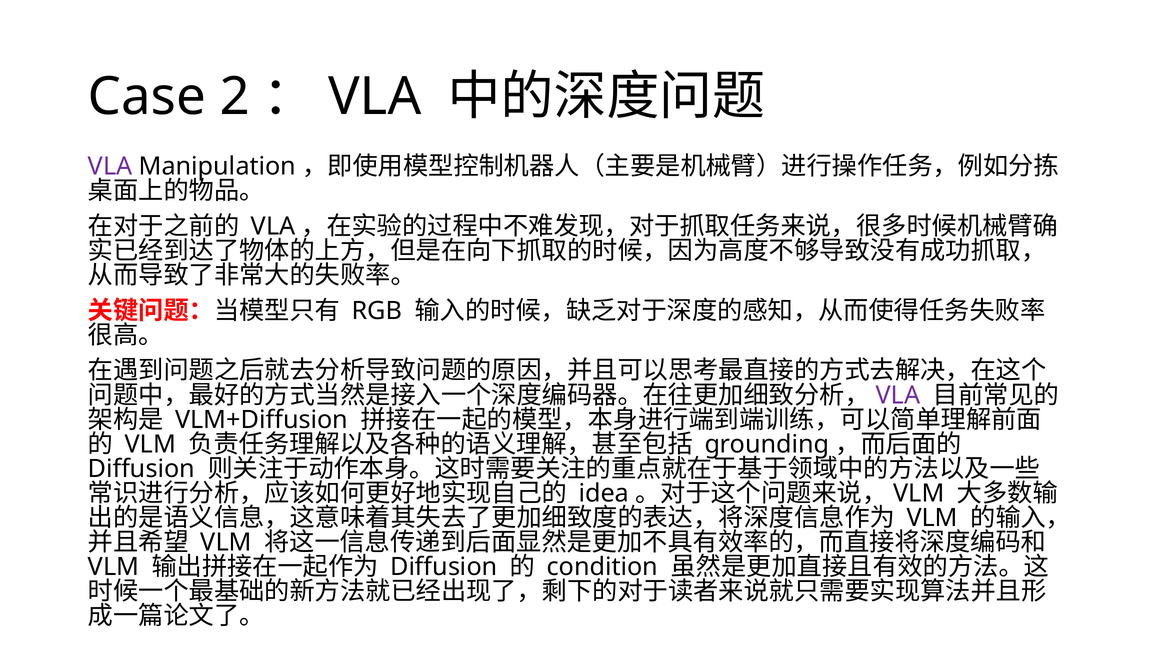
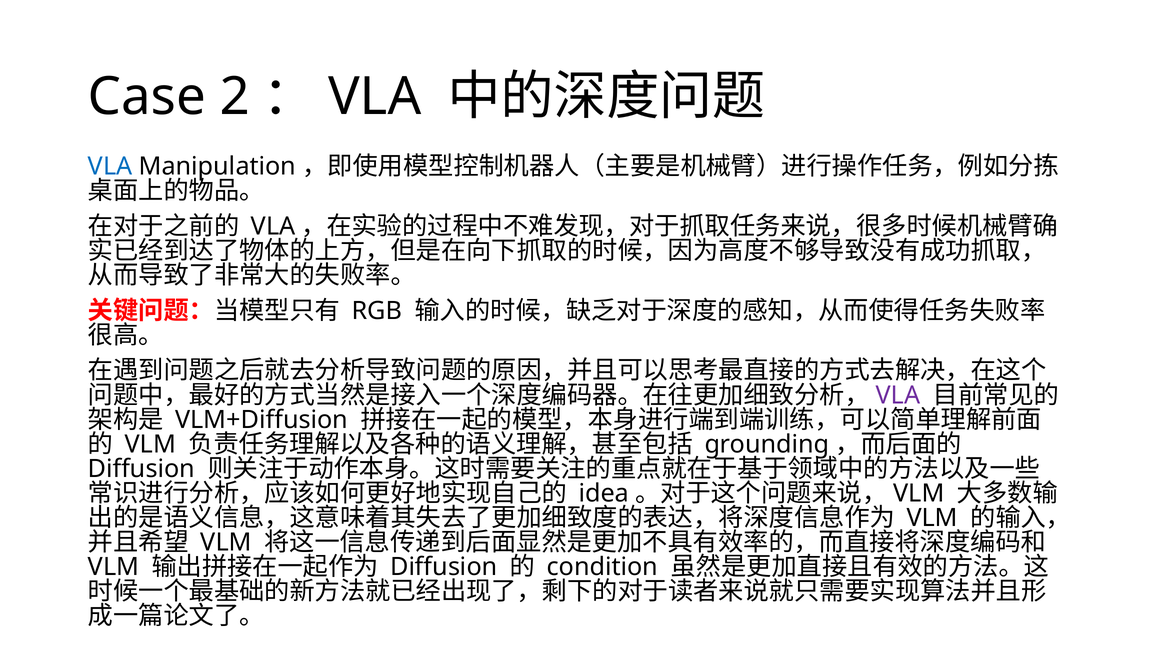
VLA colour: purple -> blue (110, 166)
